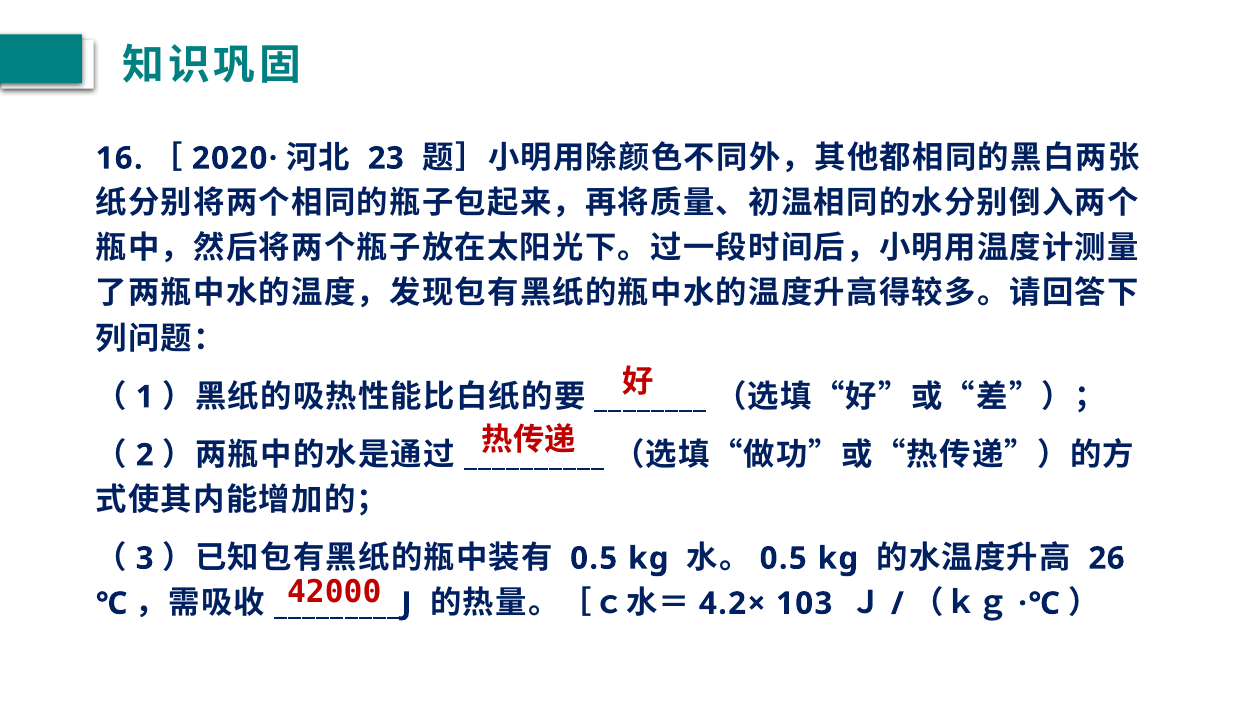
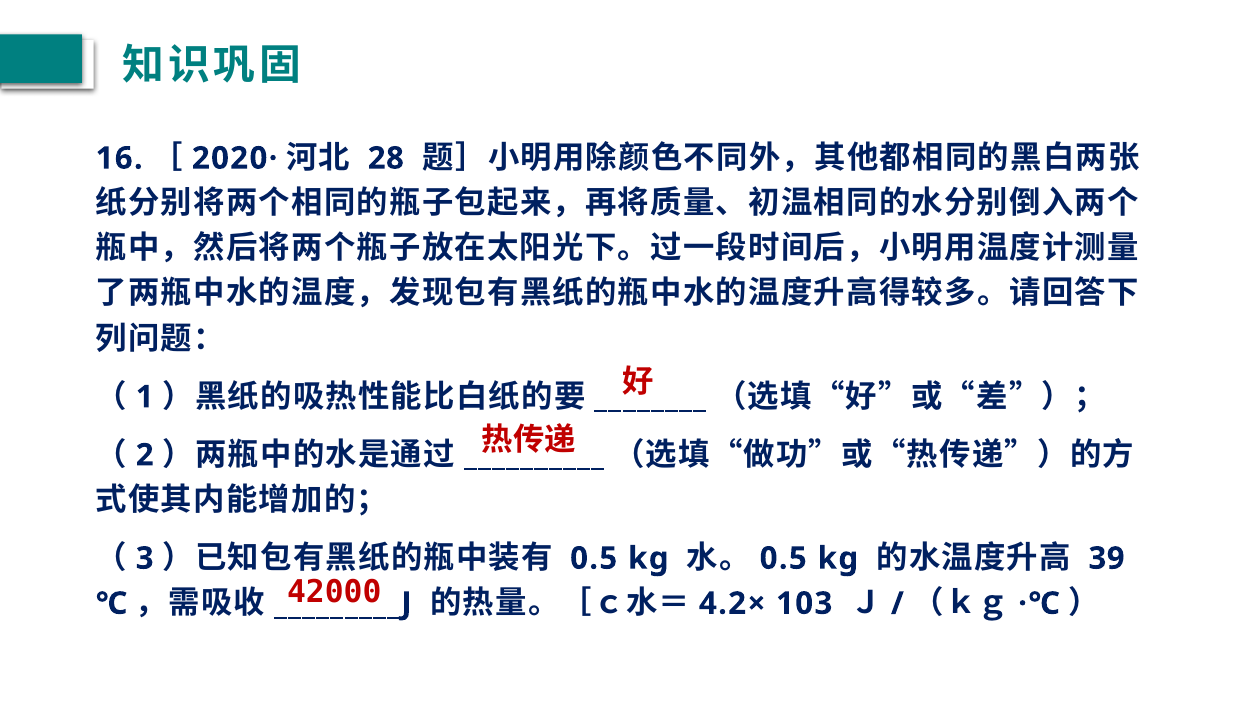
23: 23 -> 28 (386, 158)
26: 26 -> 39 (1107, 559)
